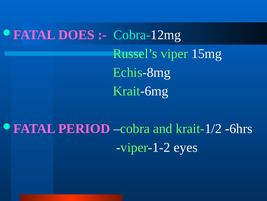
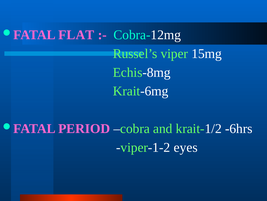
DOES: DOES -> FLAT (76, 35)
